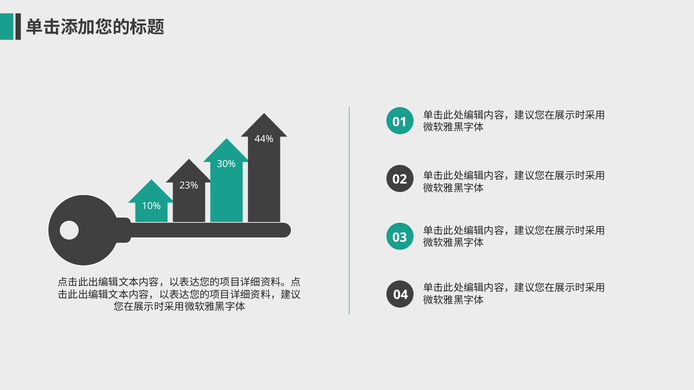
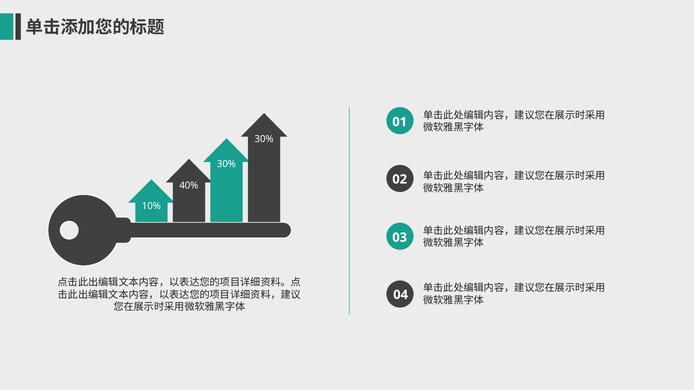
44%: 44% -> 30% (264, 139)
23%: 23% -> 40% (189, 186)
